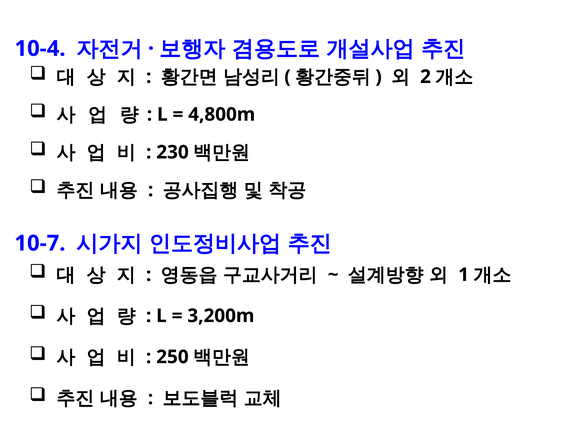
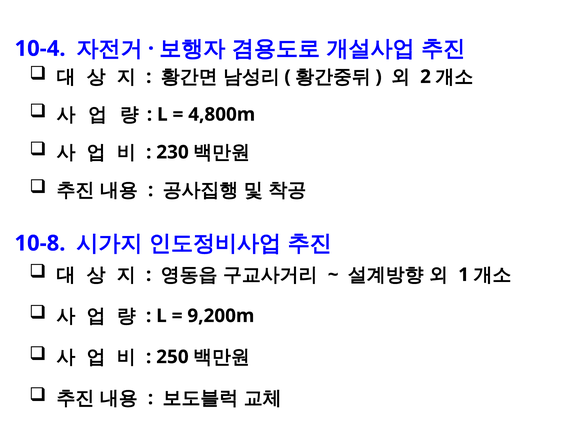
10-7: 10-7 -> 10-8 (40, 243)
3,200m: 3,200m -> 9,200m (221, 316)
